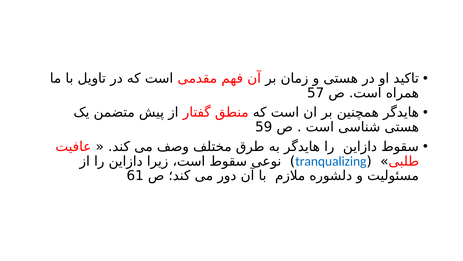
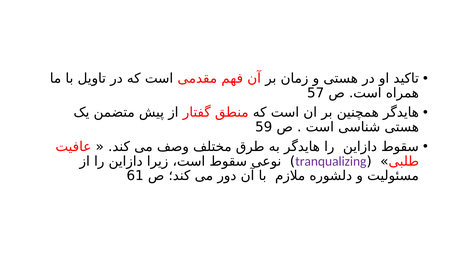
tranqualizing colour: blue -> purple (331, 161)
